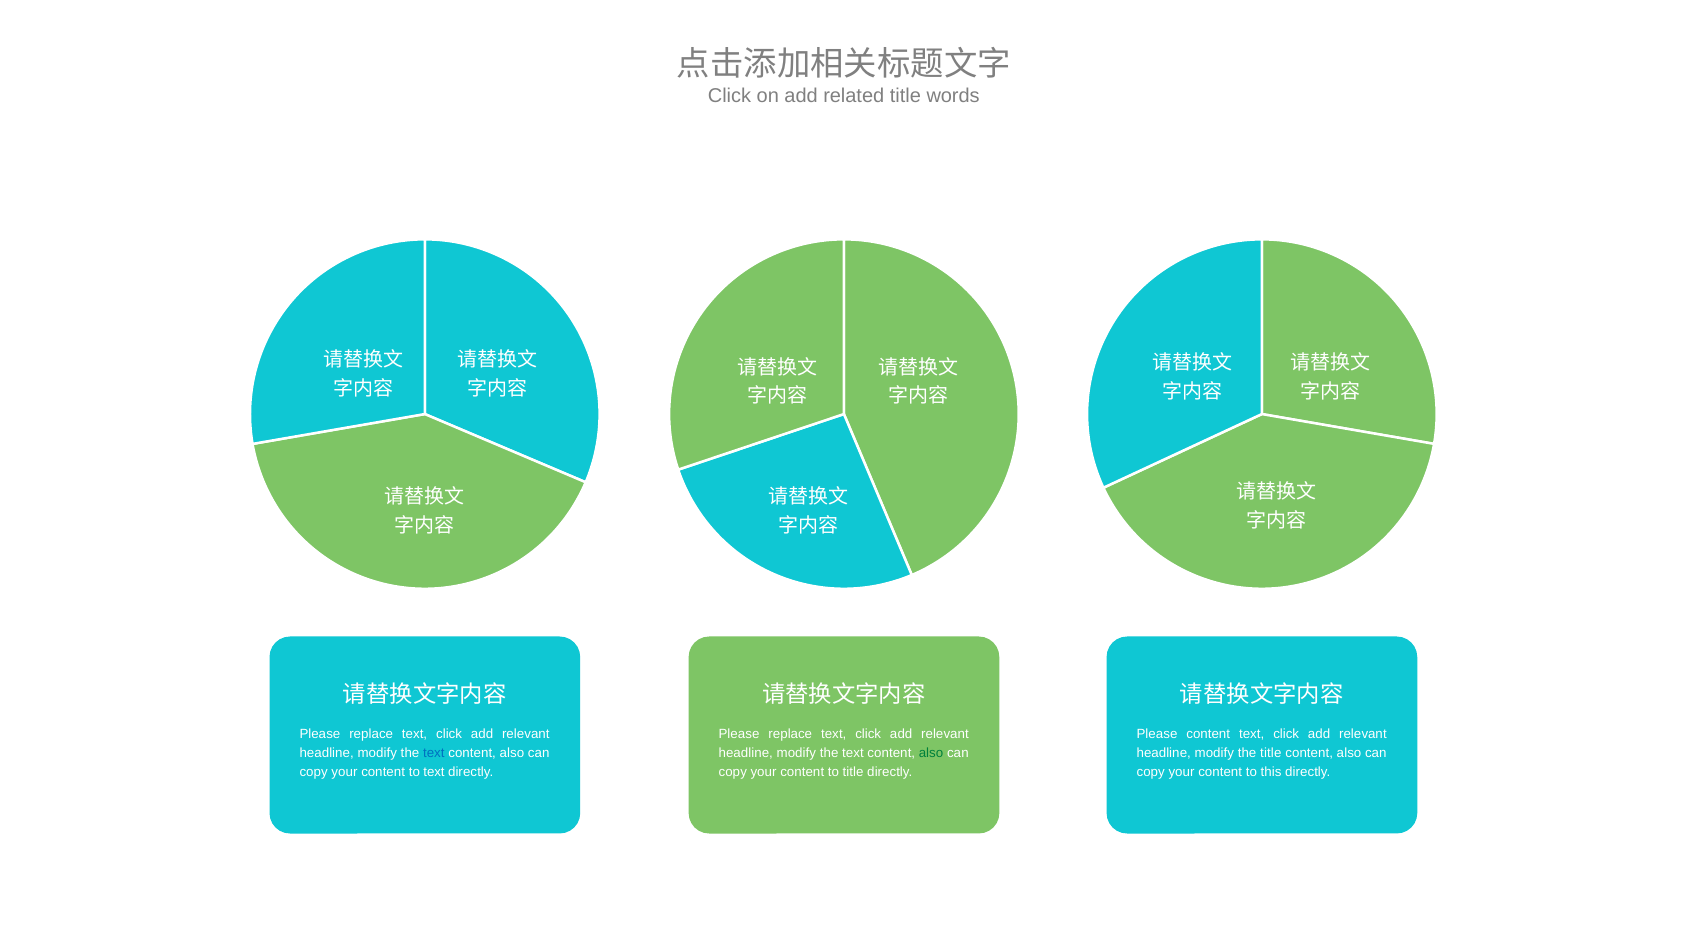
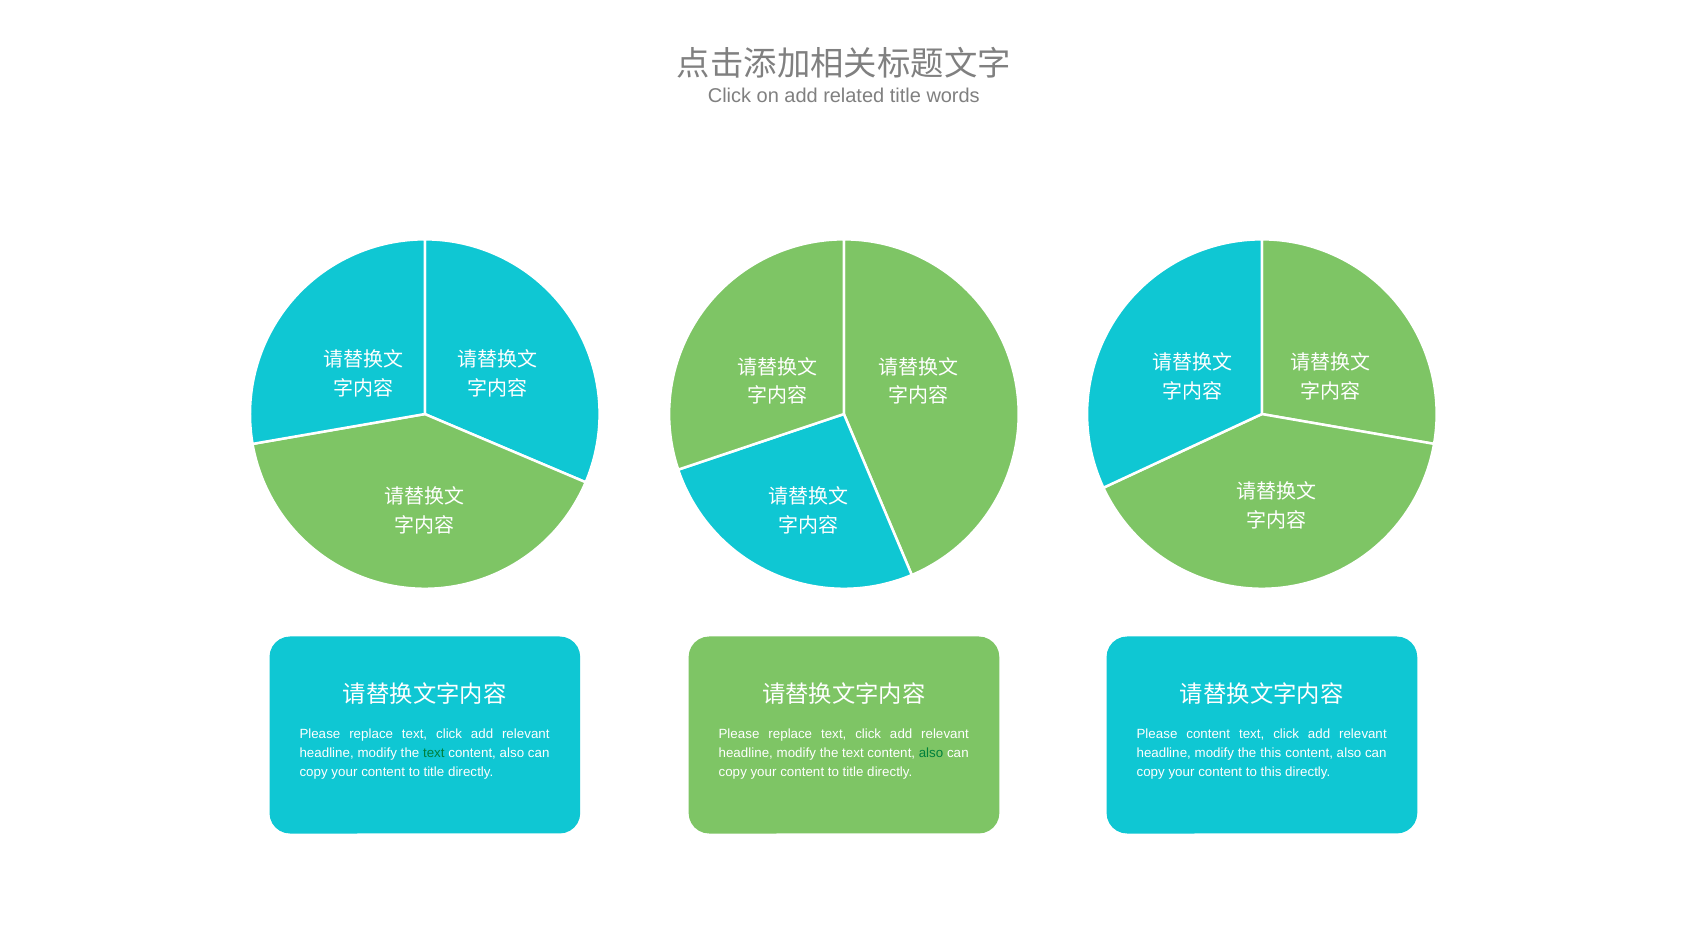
text colour: blue -> green (434, 753)
the title: title -> this (1271, 753)
text: text -> title (434, 772)
